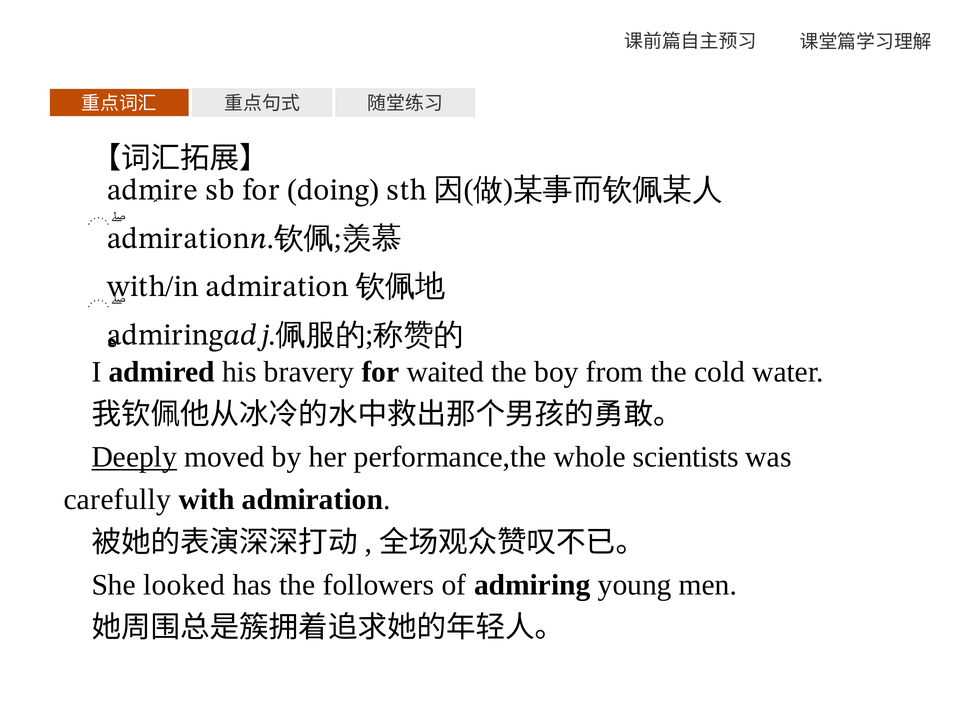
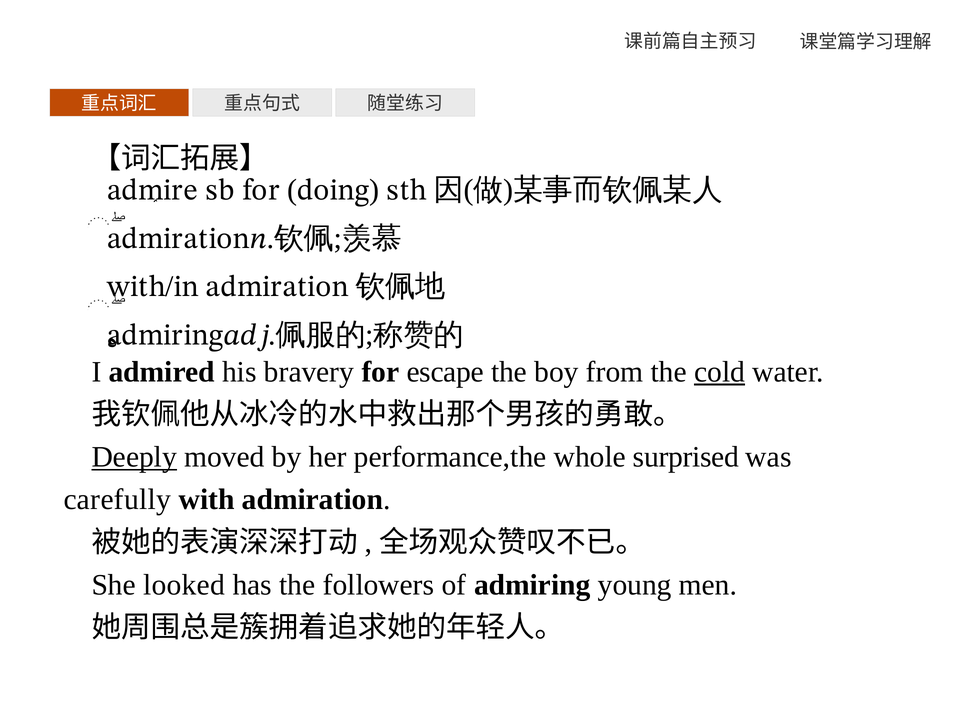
waited: waited -> escape (445, 372)
cold underline: none -> present (720, 372)
scientists: scientists -> surprised (686, 457)
